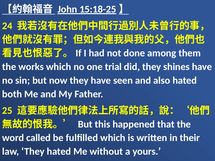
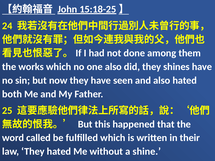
one trial: trial -> also (113, 67)
yours: yours -> shine (147, 152)
